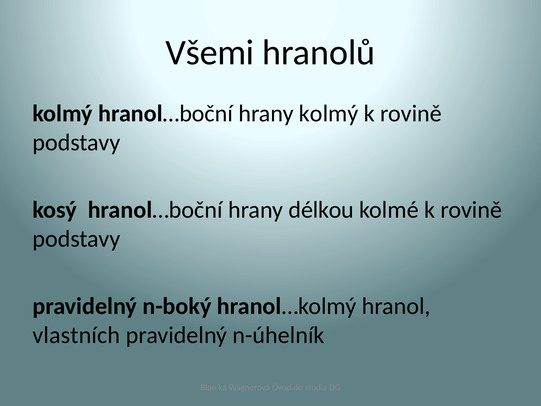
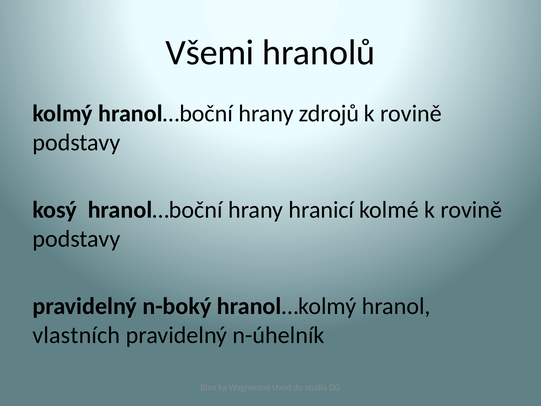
hrany kolmý: kolmý -> zdrojů (329, 114)
délkou: délkou -> hranicí (321, 210)
